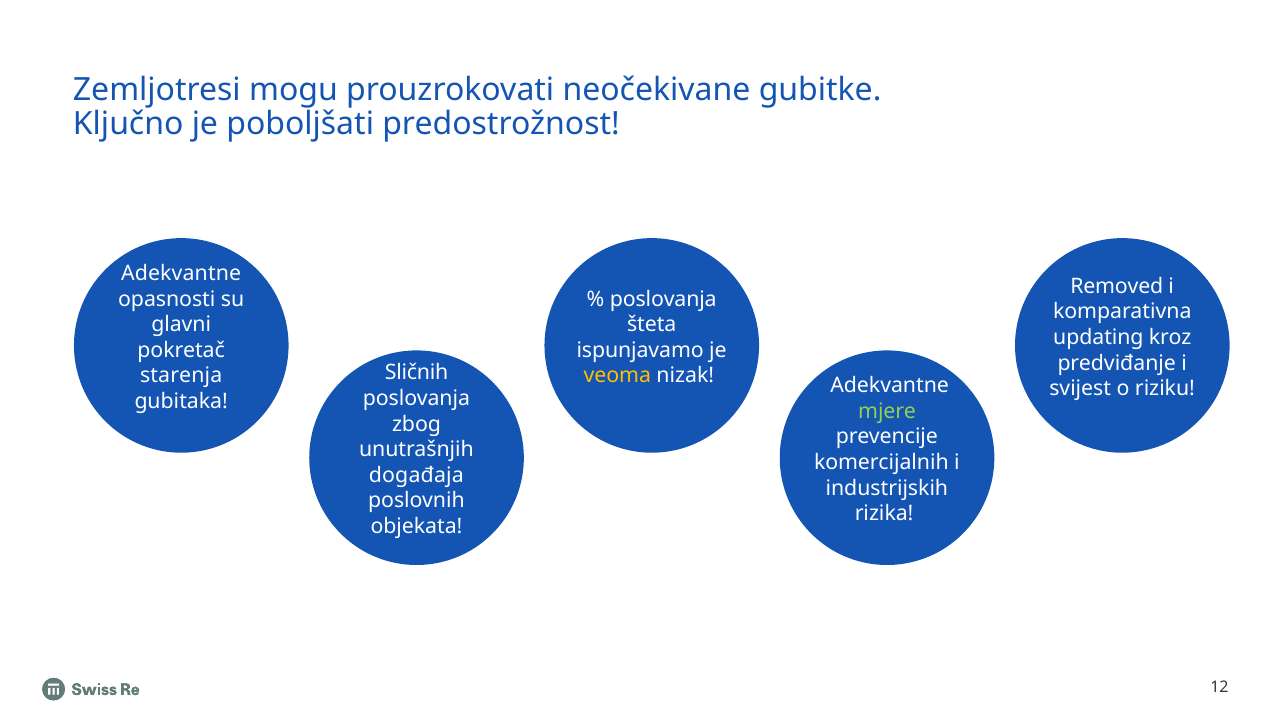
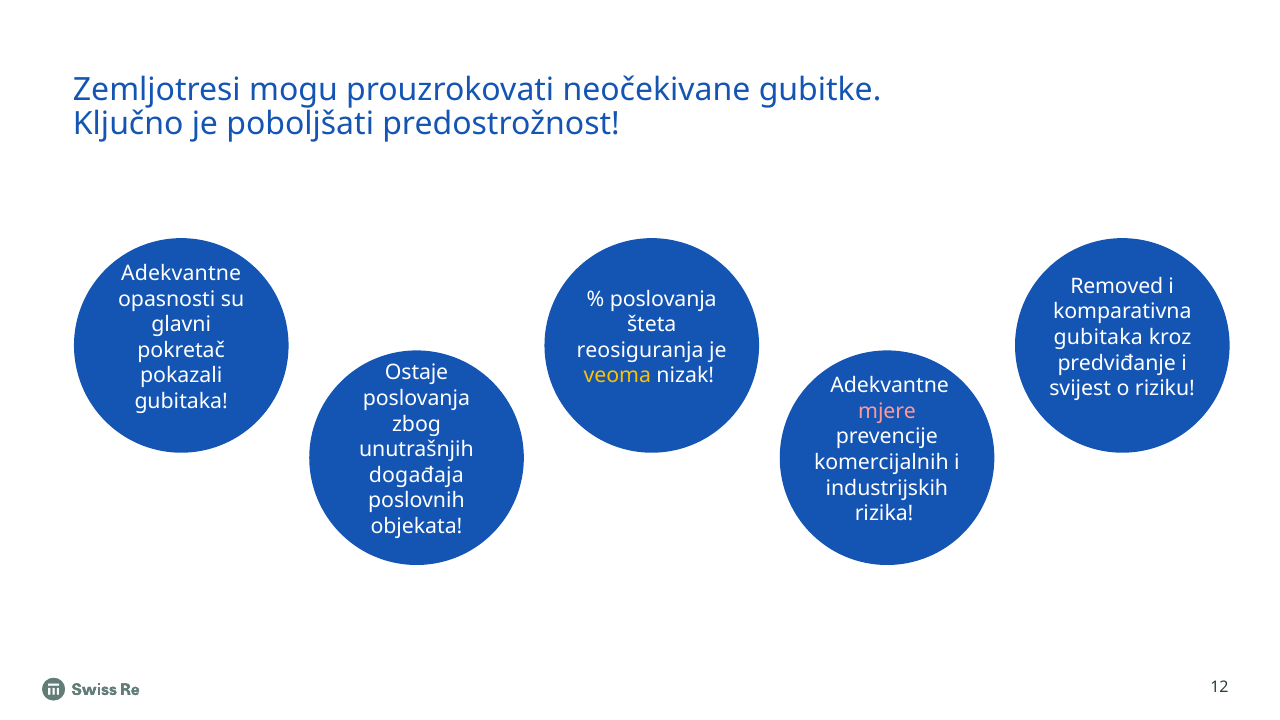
updating: updating -> gubitaka (1098, 337)
ispunjavamo: ispunjavamo -> reosiguranja (640, 350)
Sličnih: Sličnih -> Ostaje (417, 373)
starenja: starenja -> pokazali (181, 376)
mjere colour: light green -> pink (887, 411)
